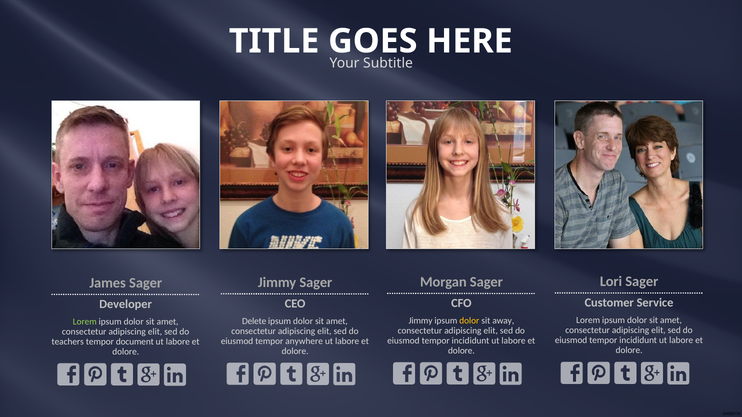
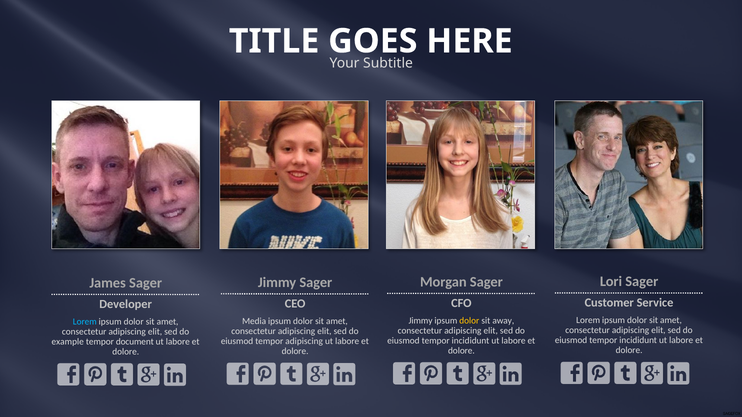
Delete: Delete -> Media (254, 321)
Lorem colour: light green -> light blue (85, 322)
tempor anywhere: anywhere -> adipiscing (304, 341)
teachers: teachers -> example (68, 342)
